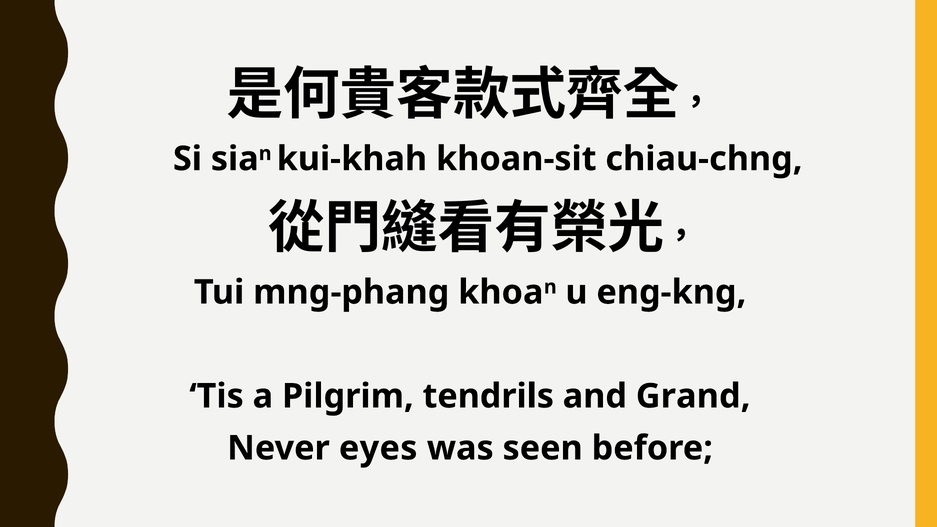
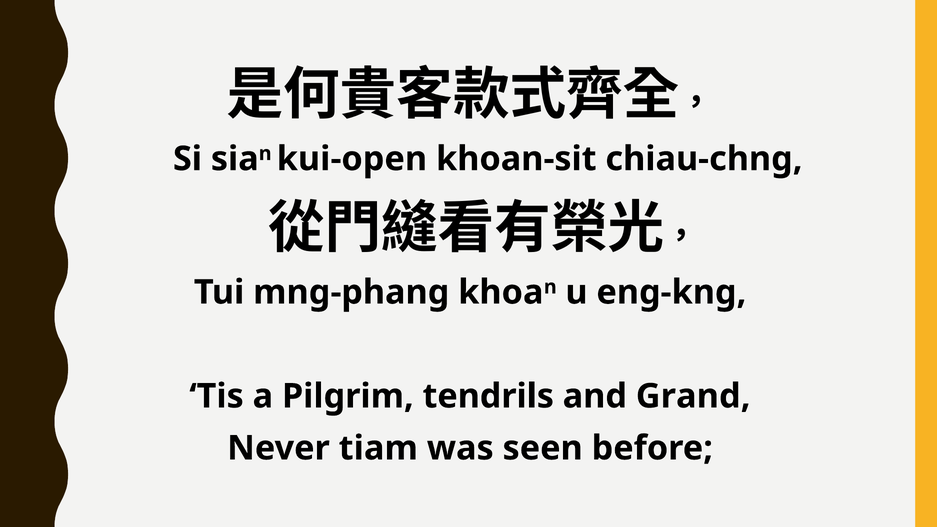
kui-khah: kui-khah -> kui-open (352, 159)
eyes: eyes -> tiam (378, 448)
